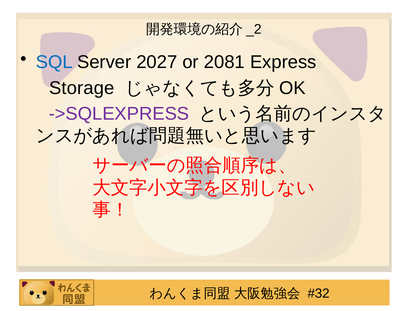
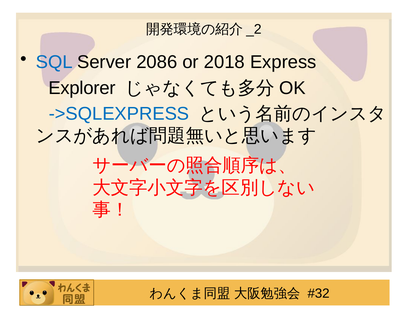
2027: 2027 -> 2086 (157, 62)
2081: 2081 -> 2018 (224, 62)
Storage: Storage -> Explorer (82, 88)
->SQLEXPRESS colour: purple -> blue (119, 114)
